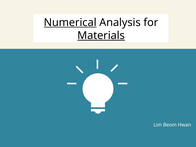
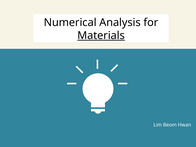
Numerical underline: present -> none (70, 22)
